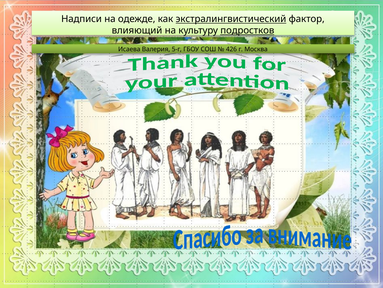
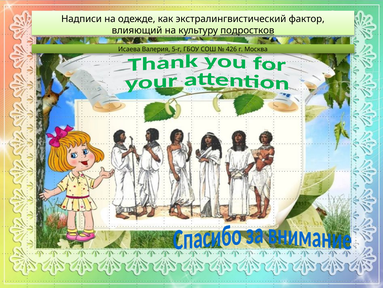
экстралингвистический underline: present -> none (231, 19)
